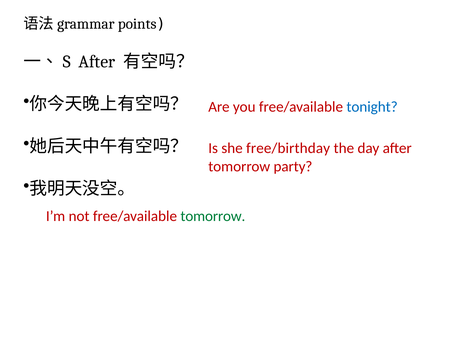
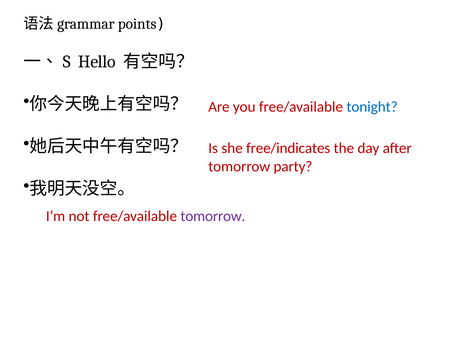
After: After -> Hello (97, 62)
free/birthday: free/birthday -> free/indicates (288, 148)
tomorrow colour: green -> purple (213, 216)
